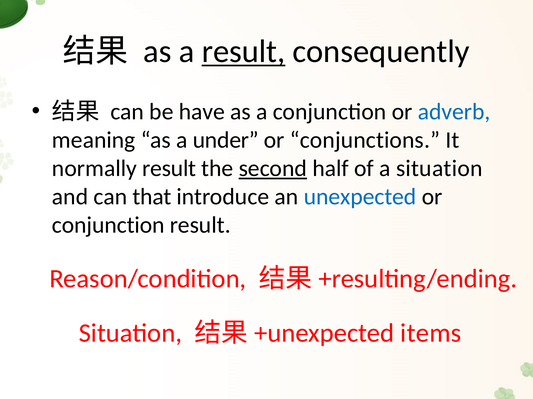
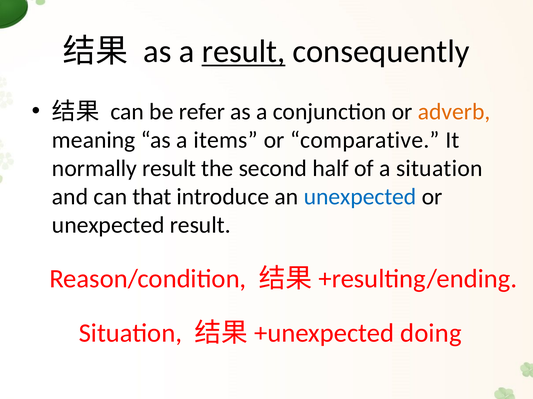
have: have -> refer (202, 112)
adverb colour: blue -> orange (454, 112)
under: under -> items (226, 140)
conjunctions: conjunctions -> comparative (365, 140)
second underline: present -> none (273, 169)
conjunction: conjunction -> unexpected (108, 226)
items: items -> doing (431, 334)
